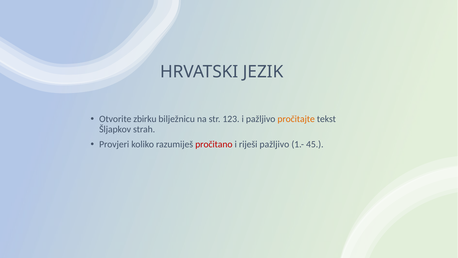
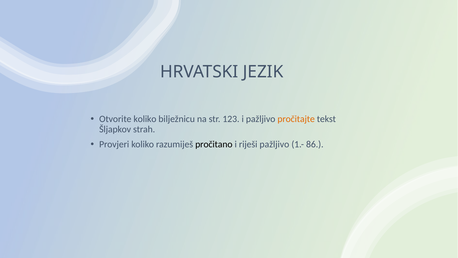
Otvorite zbirku: zbirku -> koliko (145, 119)
pročitano colour: red -> black (214, 144)
45: 45 -> 86 (315, 144)
